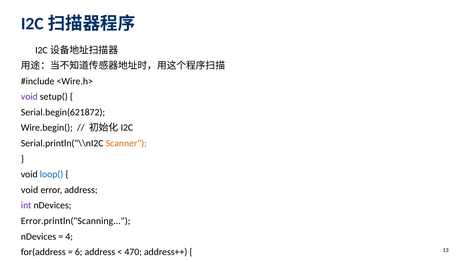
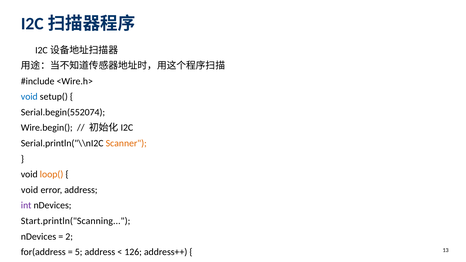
void colour: purple -> blue (29, 97)
Serial.begin(621872: Serial.begin(621872 -> Serial.begin(552074 (63, 112)
loop( colour: blue -> orange (52, 174)
Error.println("Scanning: Error.println("Scanning -> Start.println("Scanning (76, 221)
4: 4 -> 2 (69, 237)
6: 6 -> 5 (79, 252)
470: 470 -> 126 (133, 252)
